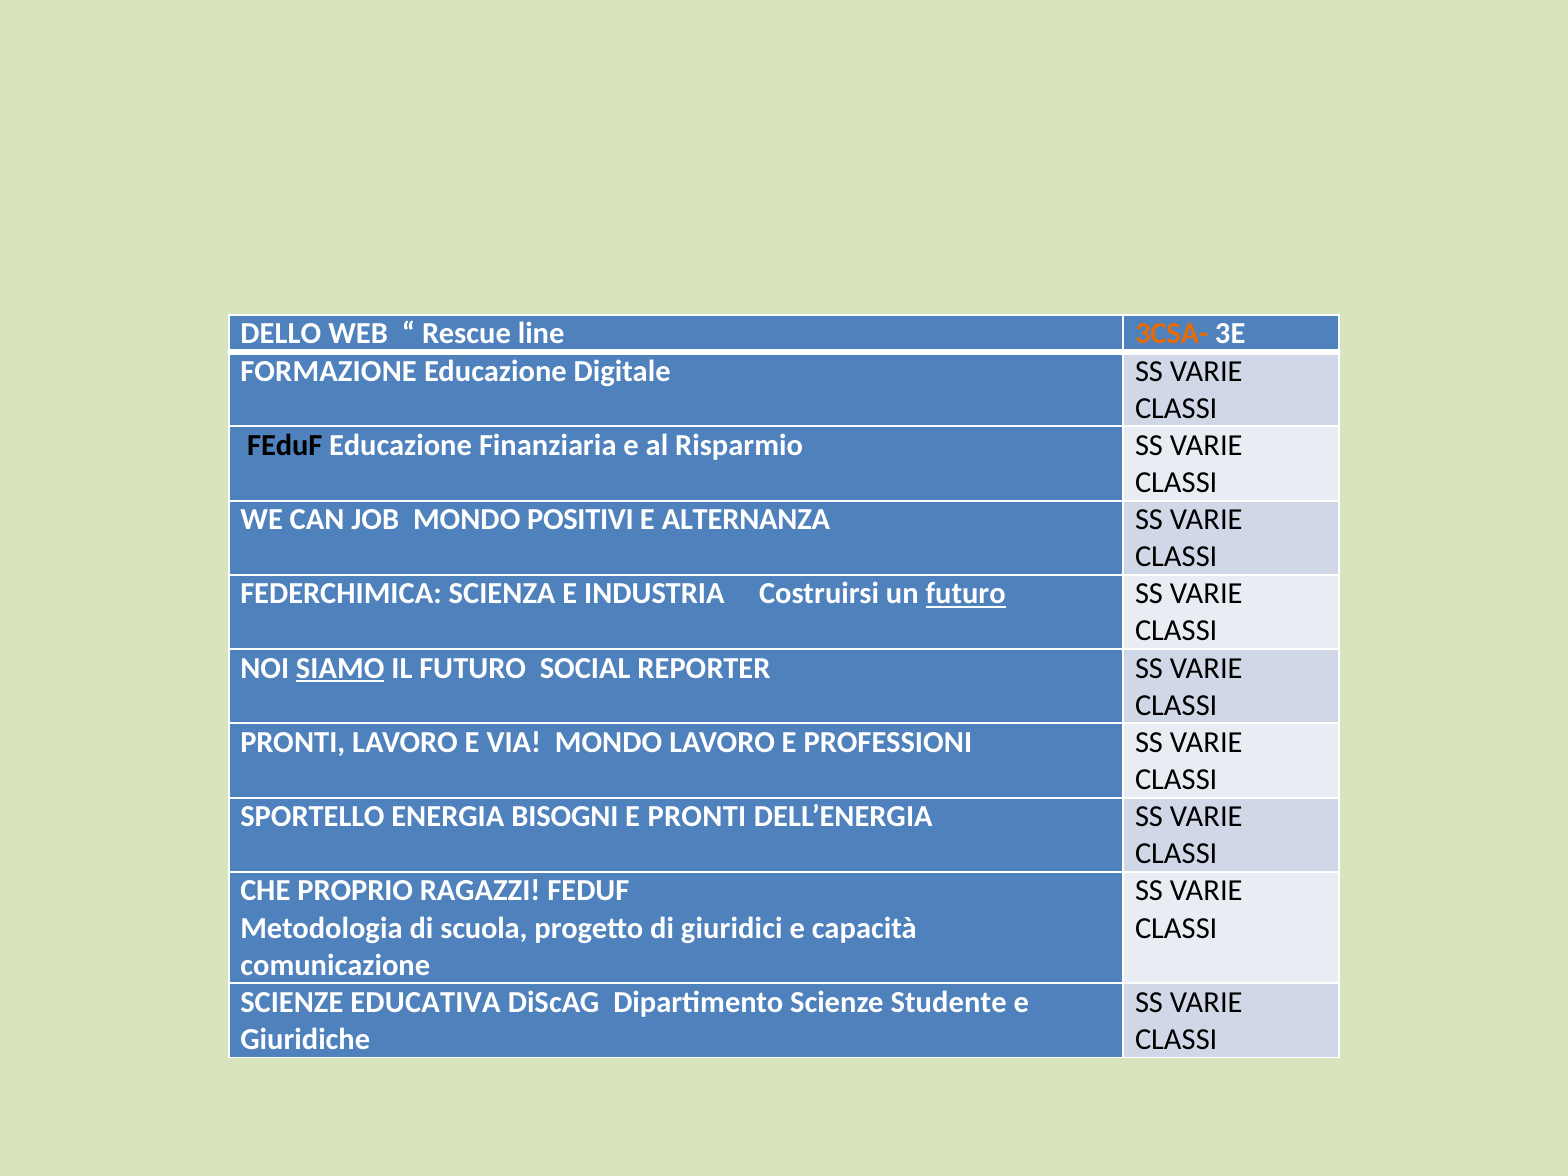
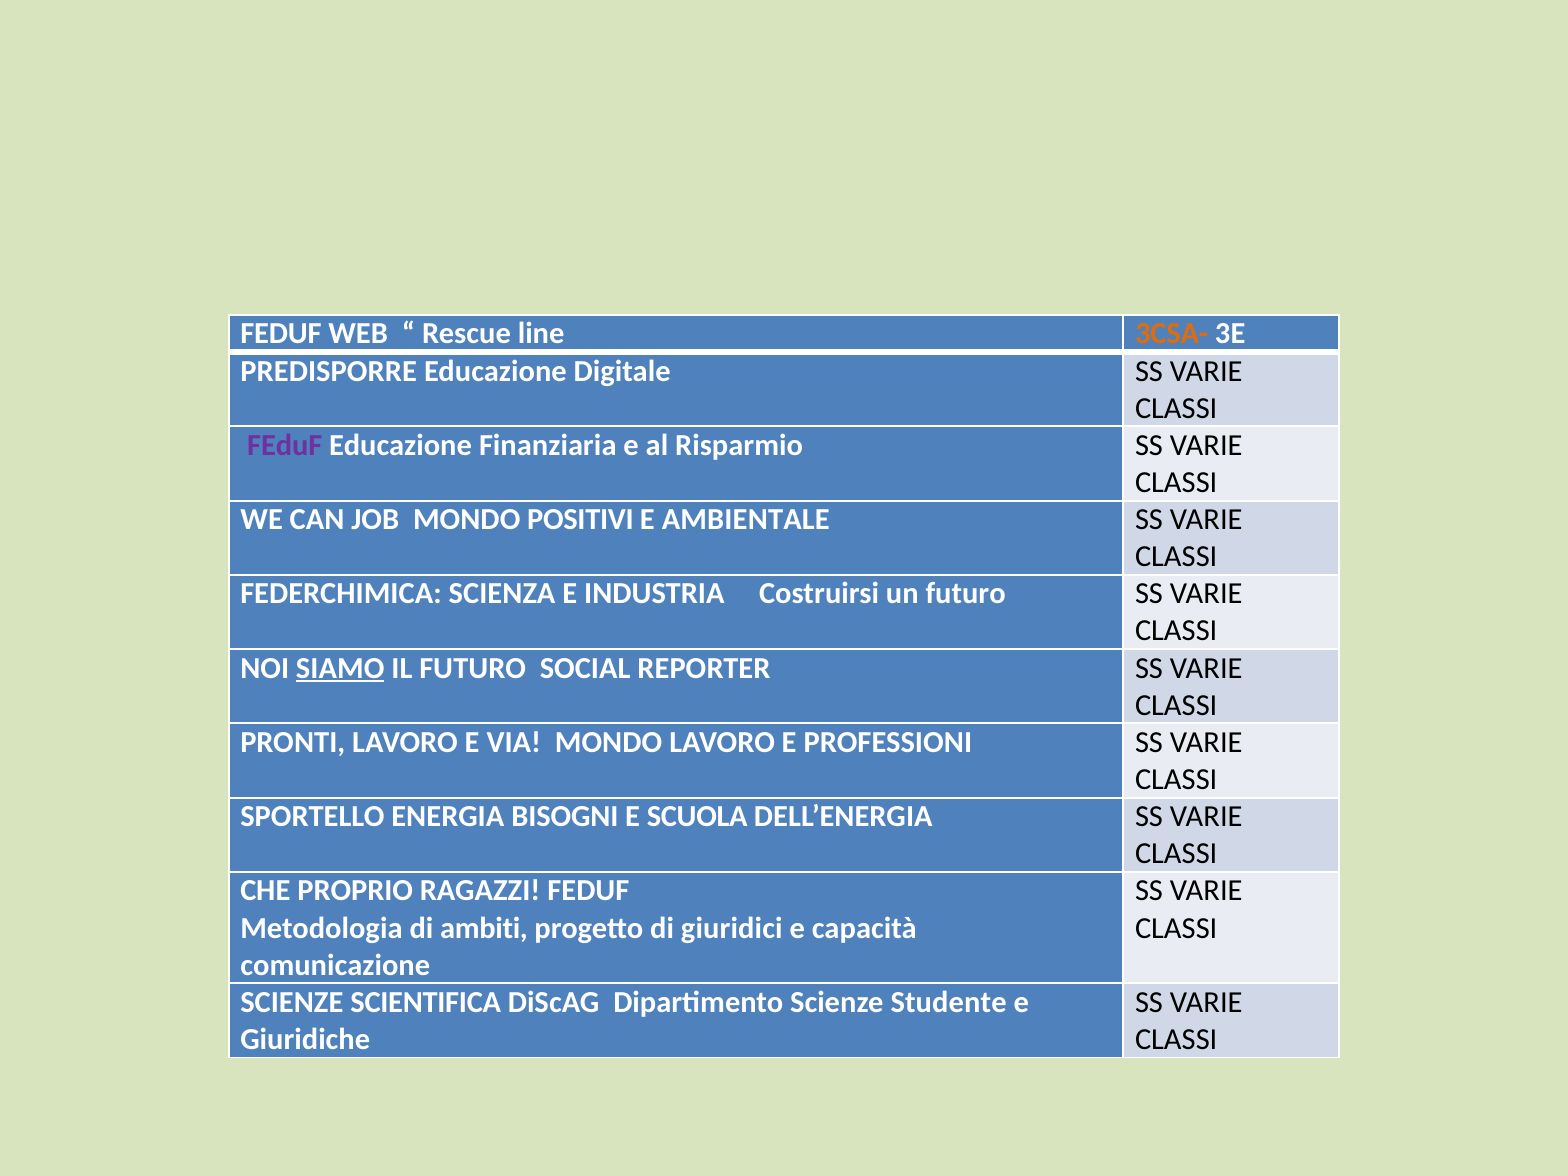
DELLO: DELLO -> FEDUF (281, 334)
FORMAZIONE: FORMAZIONE -> PREDISPORRE (329, 371)
FEduF colour: black -> purple (285, 445)
ALTERNANZA: ALTERNANZA -> AMBIENTALE (746, 520)
futuro underline: present -> none (966, 594)
E PRONTI: PRONTI -> SCUOLA (697, 817)
scuola: scuola -> ambiti (484, 928)
EDUCATIVA: EDUCATIVA -> SCIENTIFICA (426, 1002)
